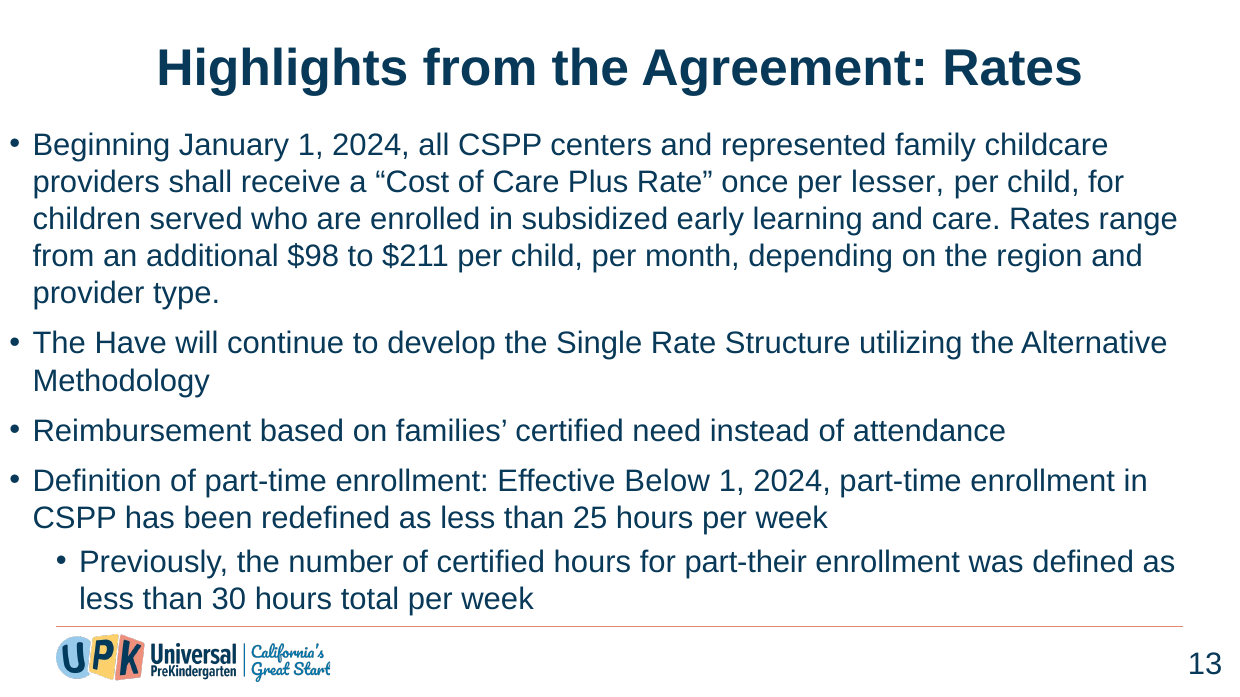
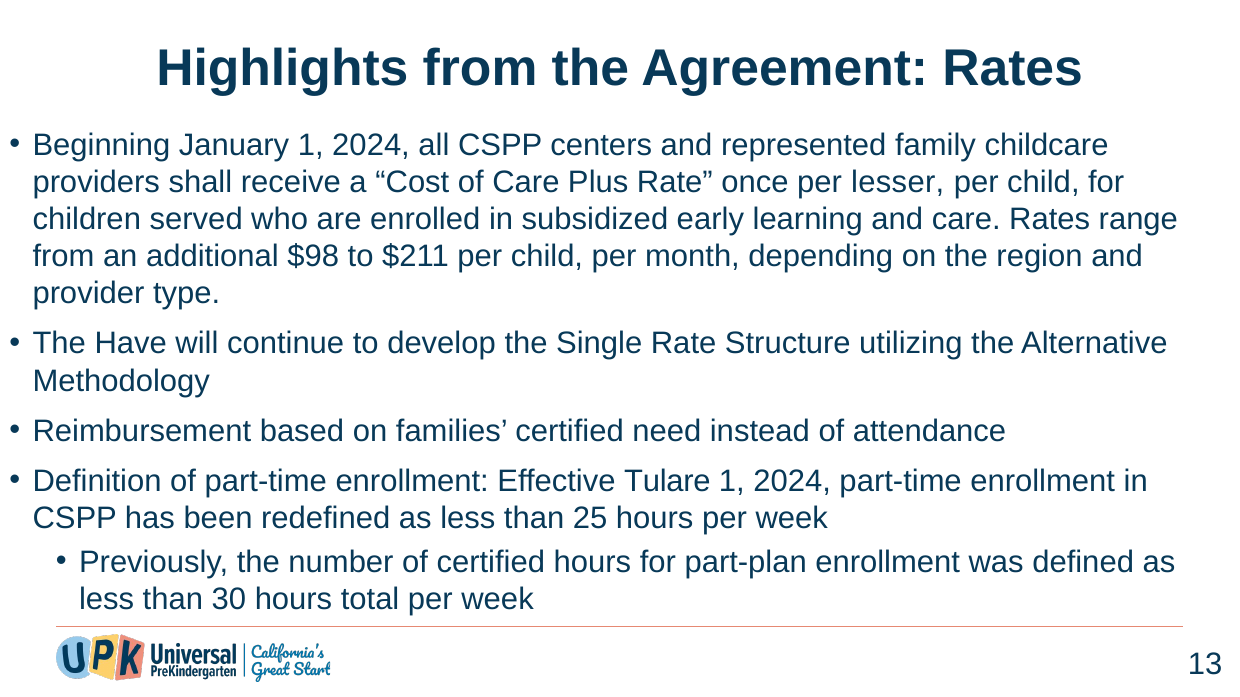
Below: Below -> Tulare (667, 481)
part-their: part-their -> part-plan (746, 562)
